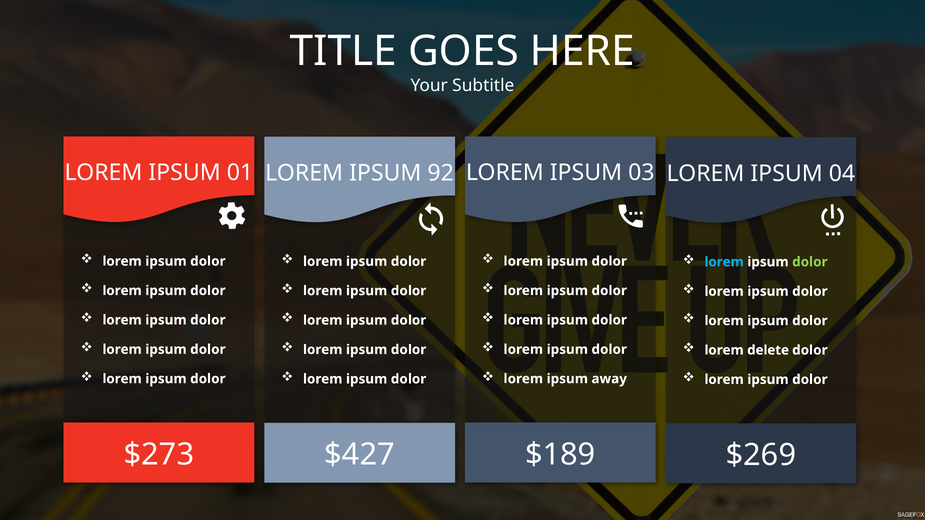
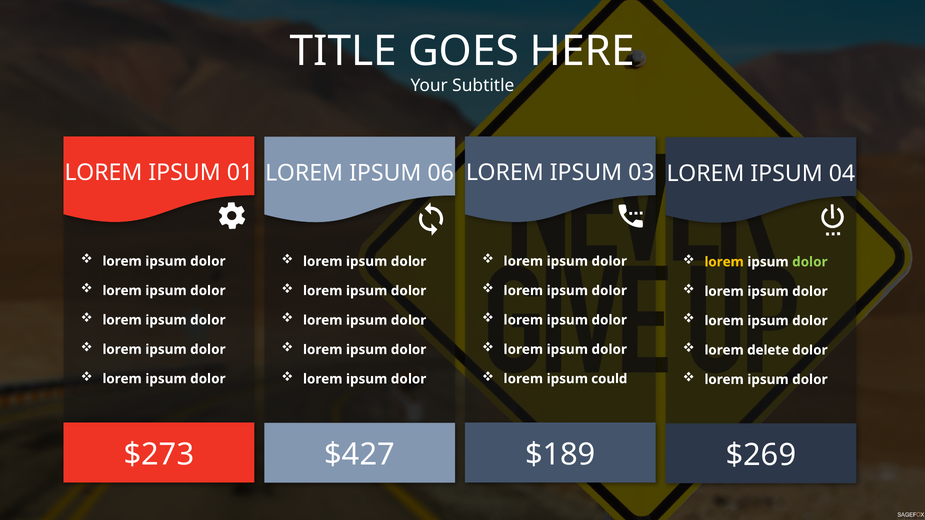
92: 92 -> 06 (441, 173)
lorem colour: light blue -> yellow (724, 262)
away: away -> could (609, 379)
